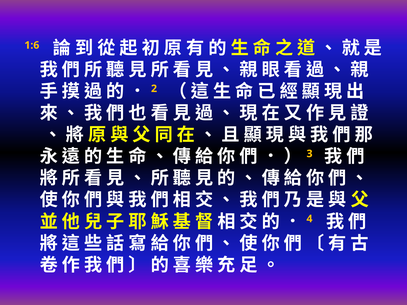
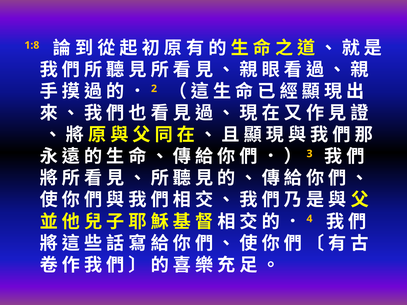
1:6: 1:6 -> 1:8 (32, 45)
